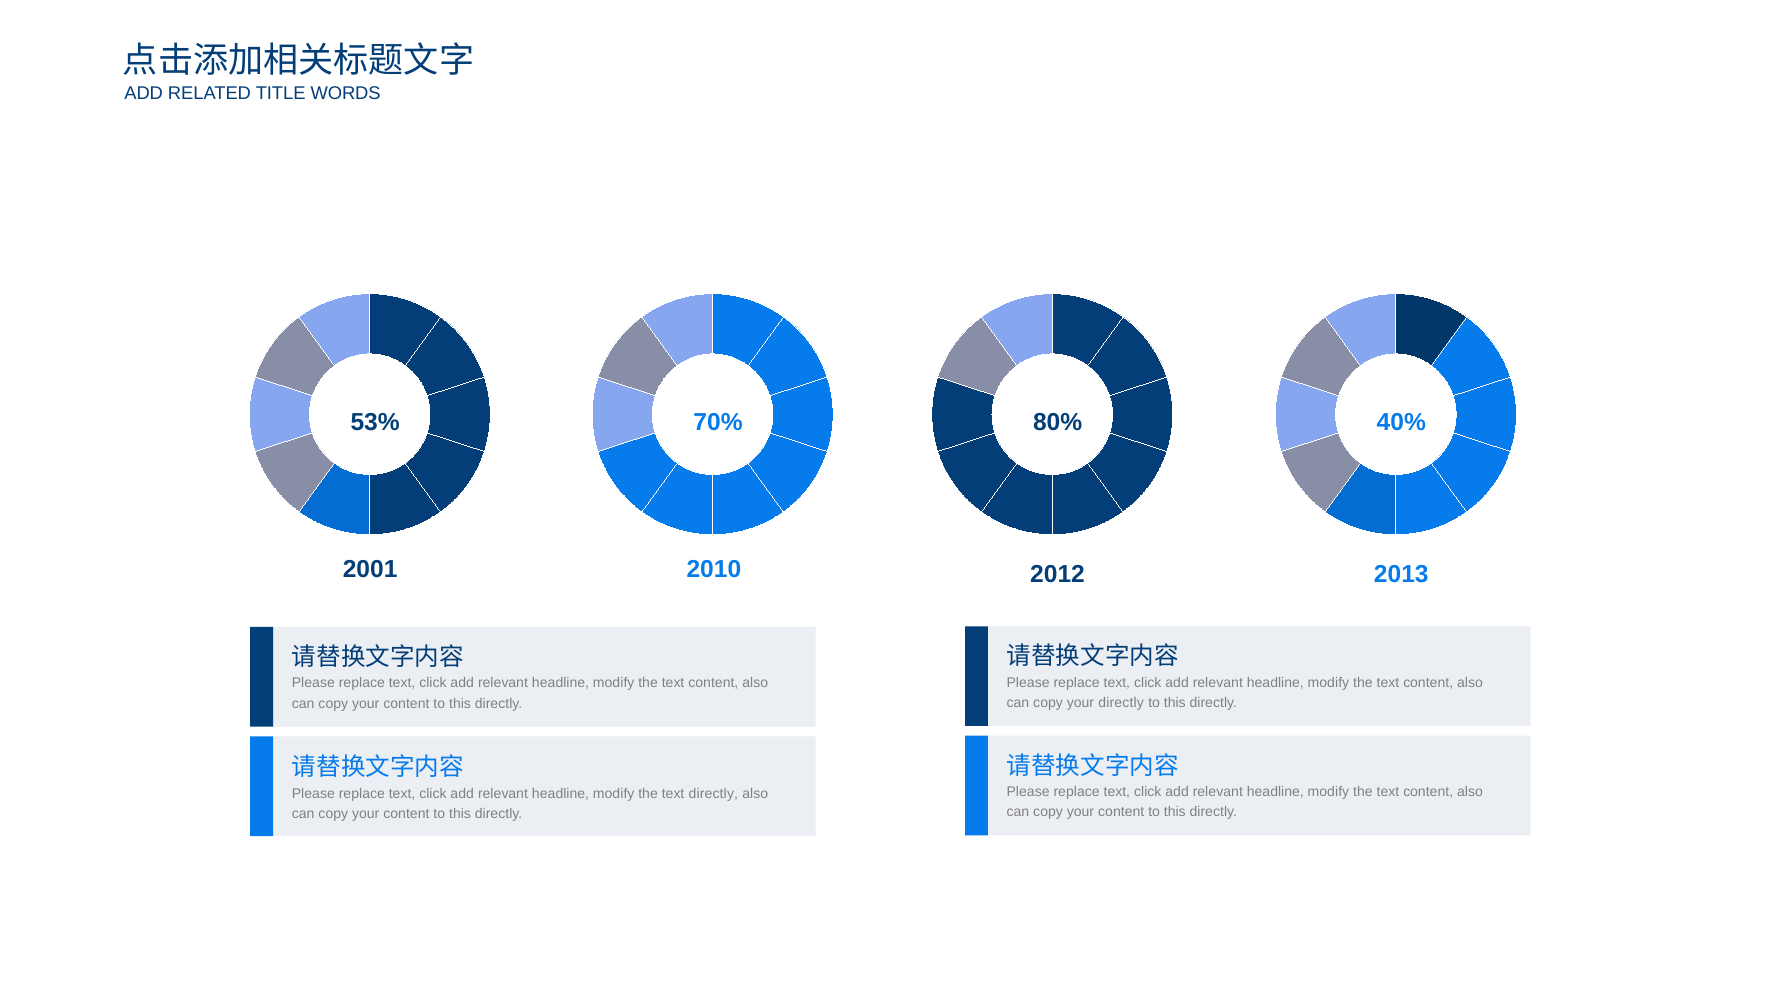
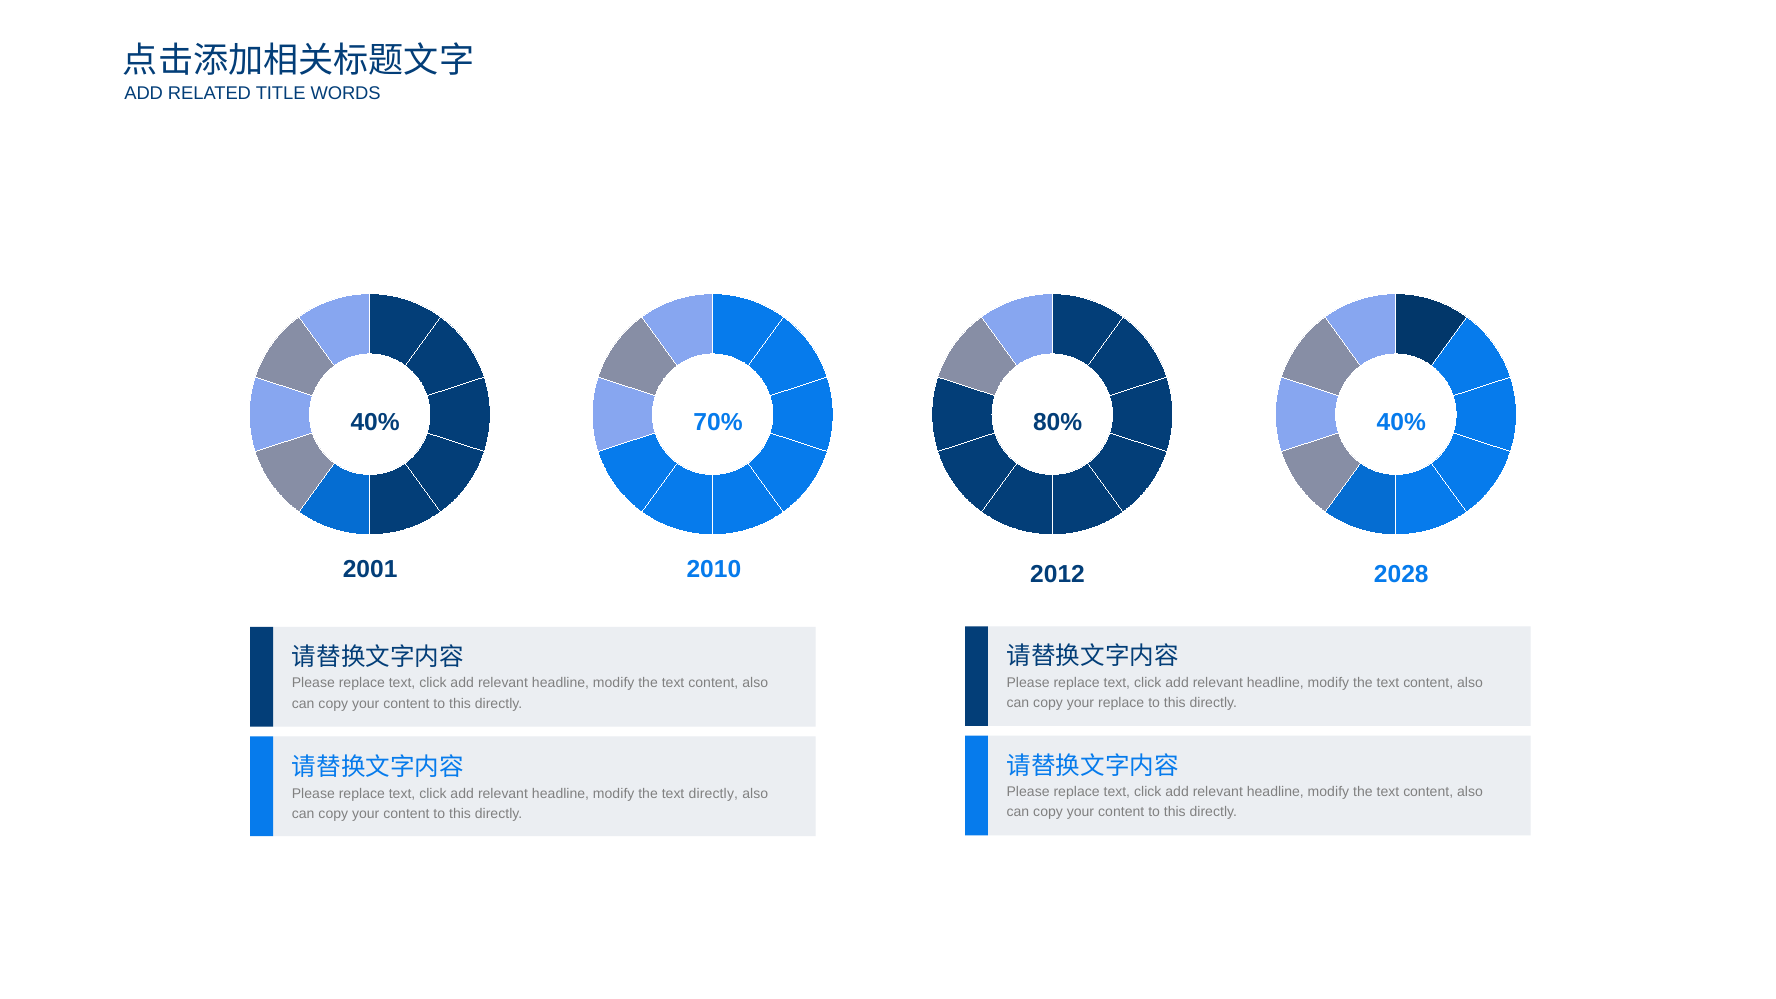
53%: 53% -> 40% (375, 422)
2013: 2013 -> 2028 (1401, 574)
your directly: directly -> replace (1121, 703)
